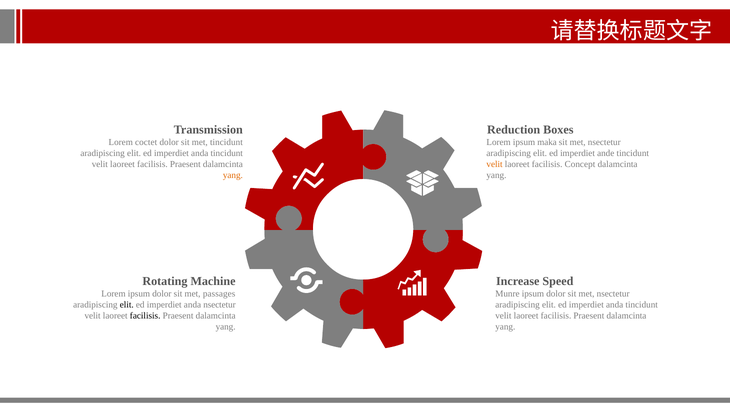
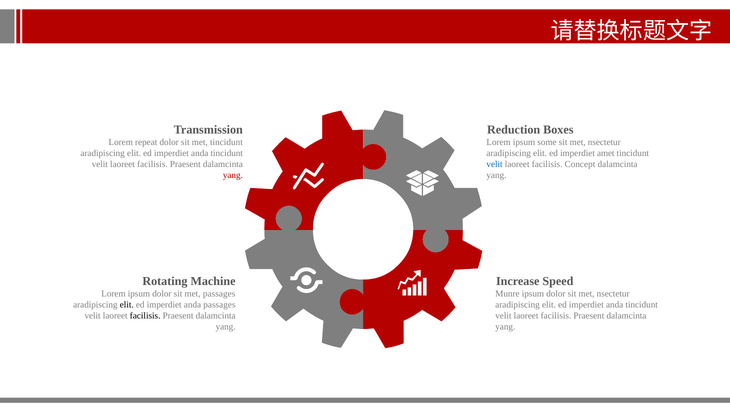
coctet: coctet -> repeat (146, 142)
maka: maka -> some (547, 142)
ande: ande -> amet (606, 153)
velit colour: orange -> blue (495, 164)
yang colour: orange -> red (233, 175)
anda nsectetur: nsectetur -> passages (219, 304)
